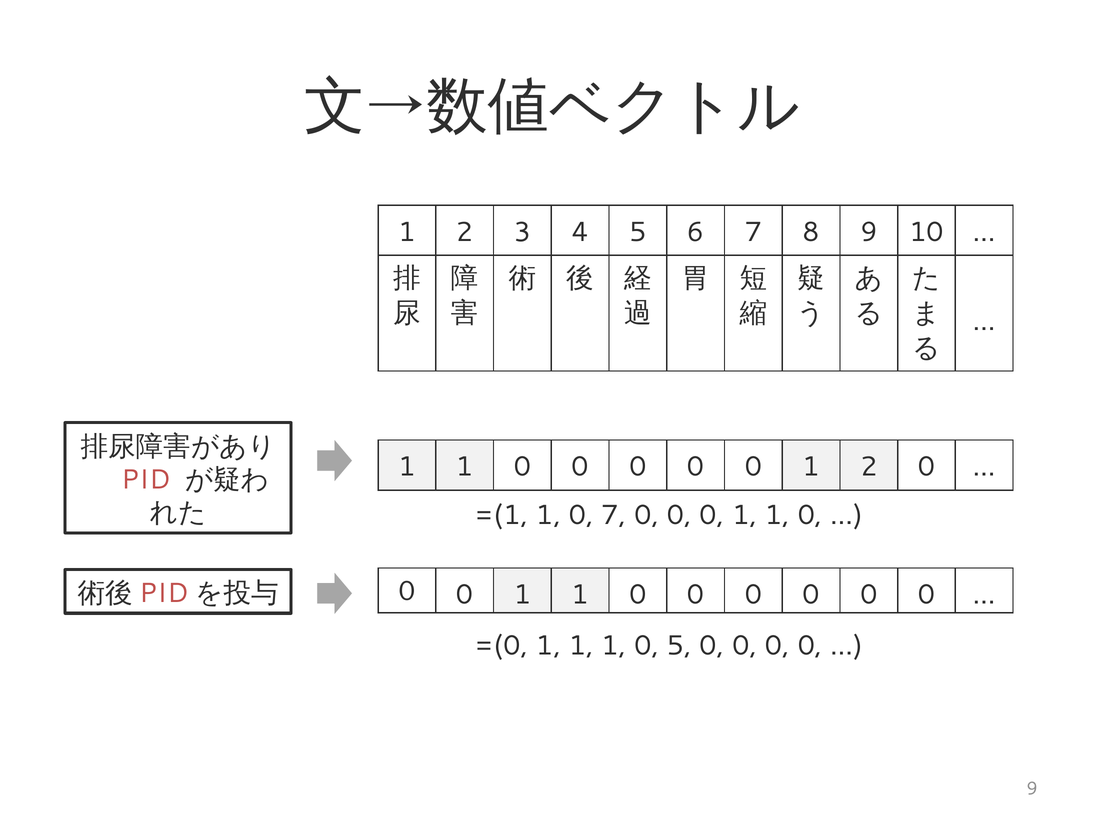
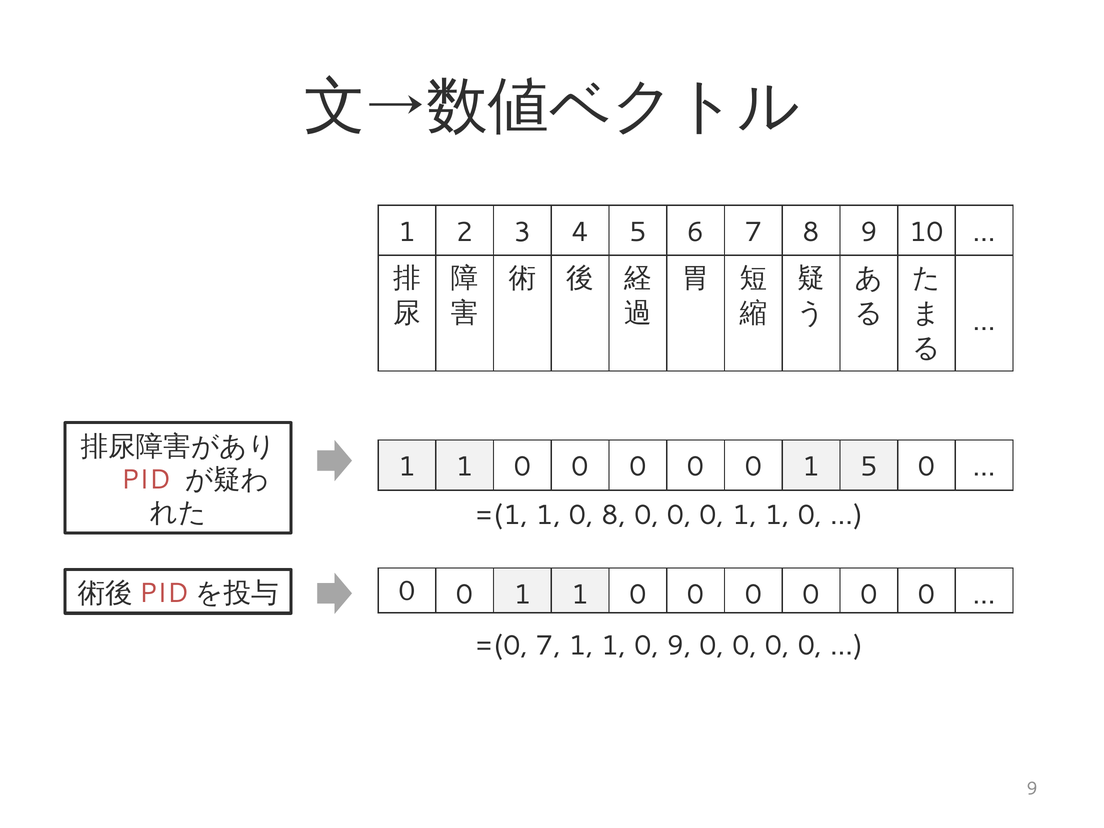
0 1 2: 2 -> 5 (869, 467)
0 7: 7 -> 8 (614, 515)
=(0 1: 1 -> 7 (549, 645)
0 5: 5 -> 9 (679, 645)
